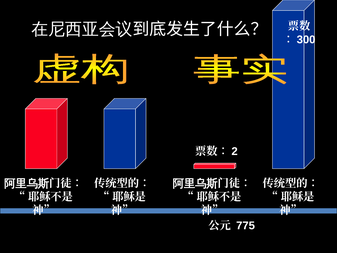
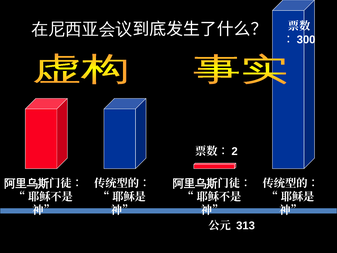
775: 775 -> 313 (246, 225)
